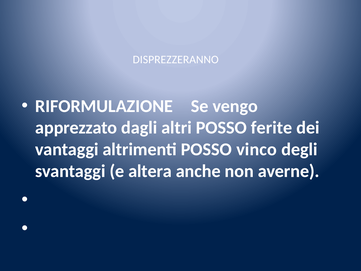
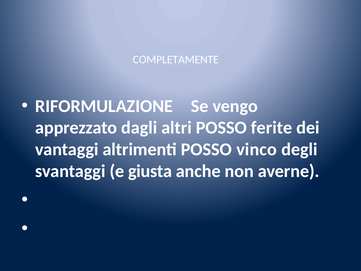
DISPREZZERANNO: DISPREZZERANNO -> COMPLETAMENTE (176, 60)
altera: altera -> giusta (150, 171)
